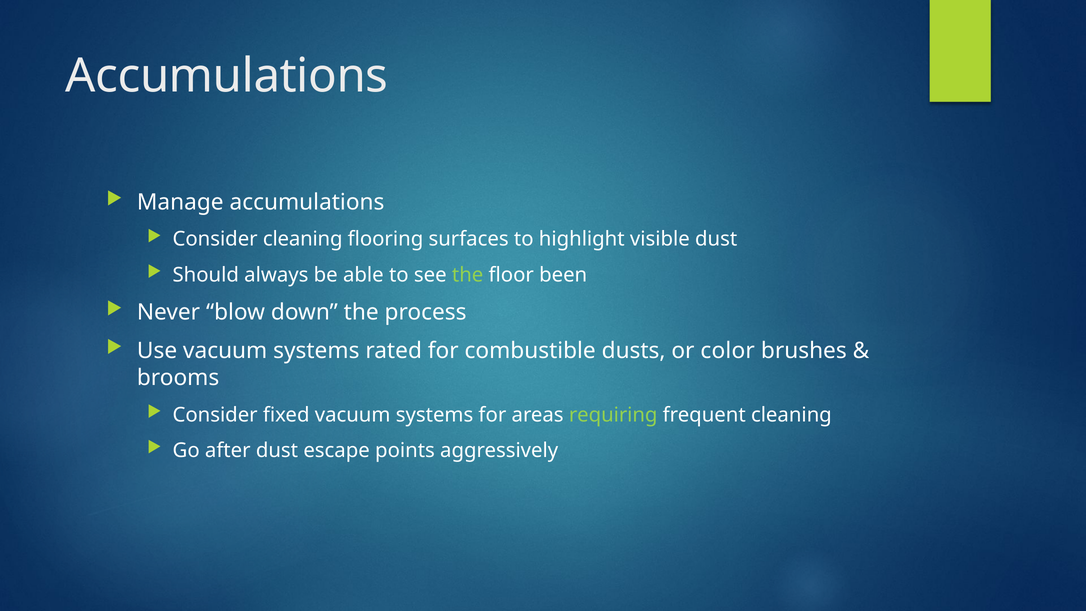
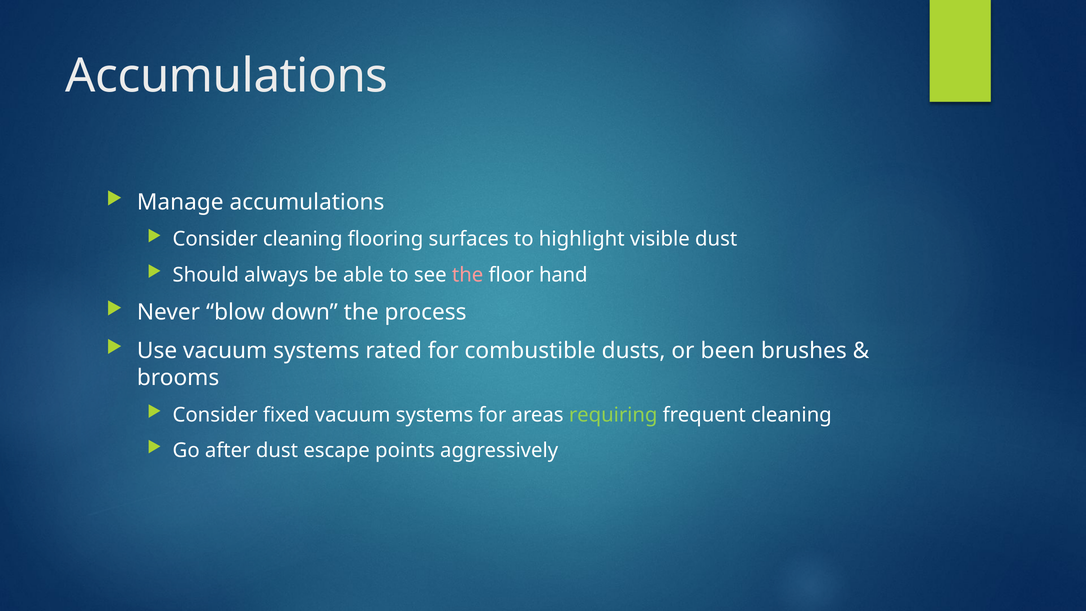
the colour: light green -> pink (468, 275)
been: been -> hand (563, 275)
color: color -> been (728, 351)
